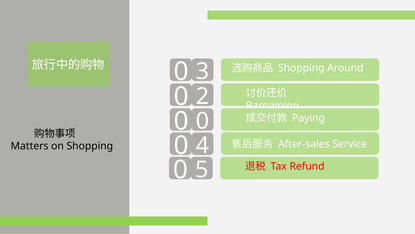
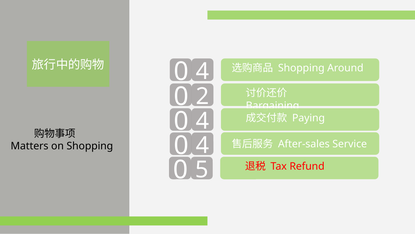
3: 3 -> 4 (203, 71)
0: 0 -> 4 (203, 121)
